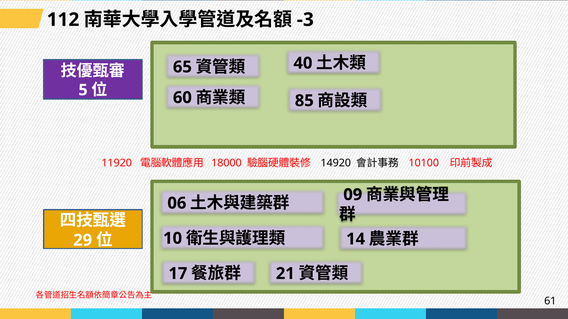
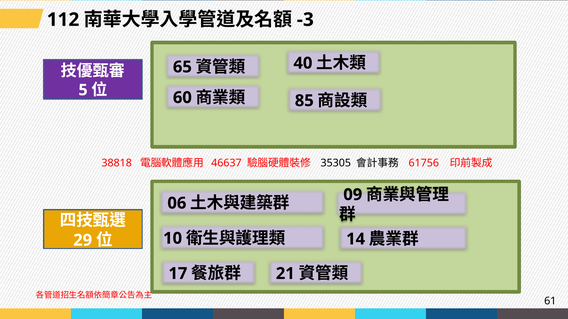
11920: 11920 -> 38818 (117, 163)
18000: 18000 -> 46637 (226, 163)
14920: 14920 -> 35305 (336, 163)
10100: 10100 -> 61756 (424, 163)
